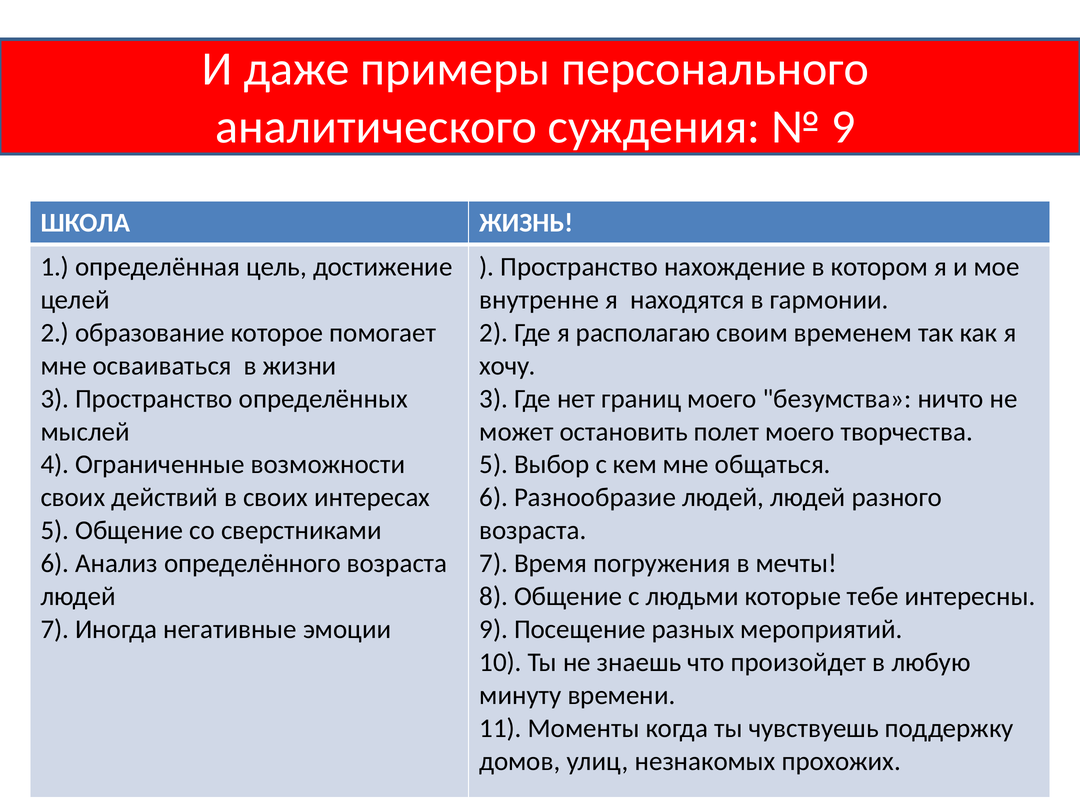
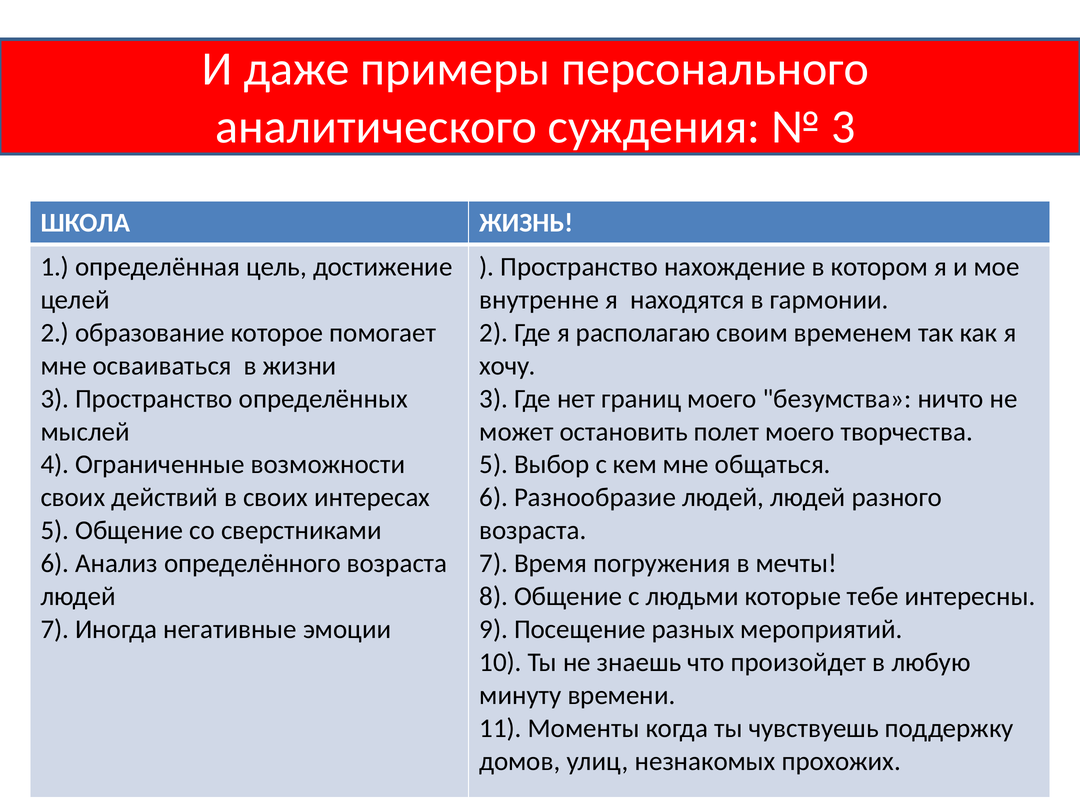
9: 9 -> 3 (843, 127)
